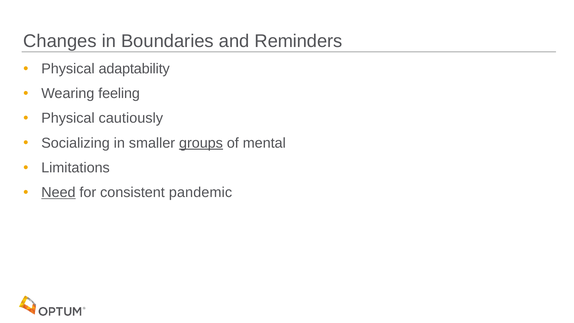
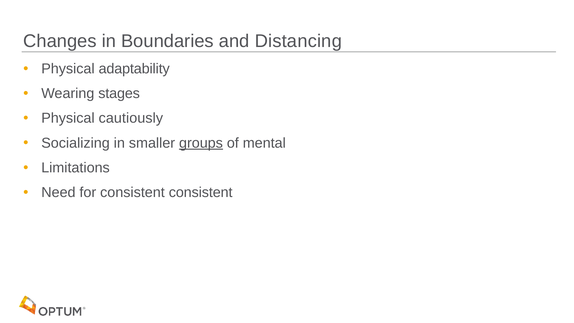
Reminders: Reminders -> Distancing (298, 41)
feeling: feeling -> stages (119, 93)
Need underline: present -> none (58, 192)
consistent pandemic: pandemic -> consistent (201, 192)
